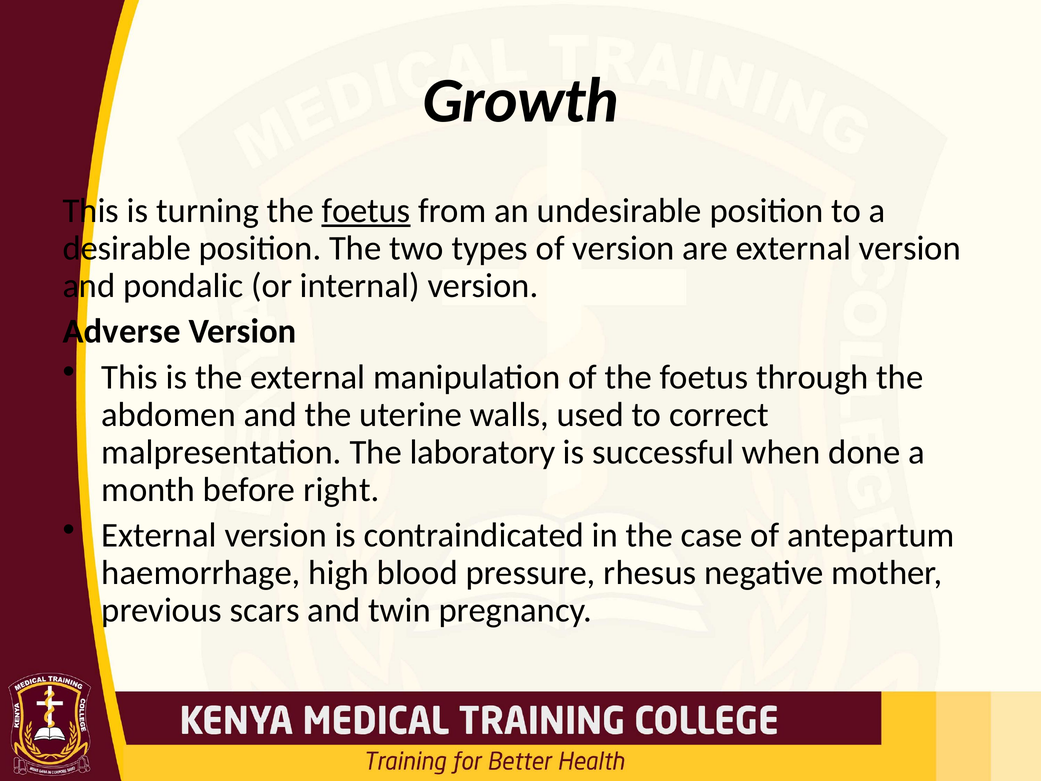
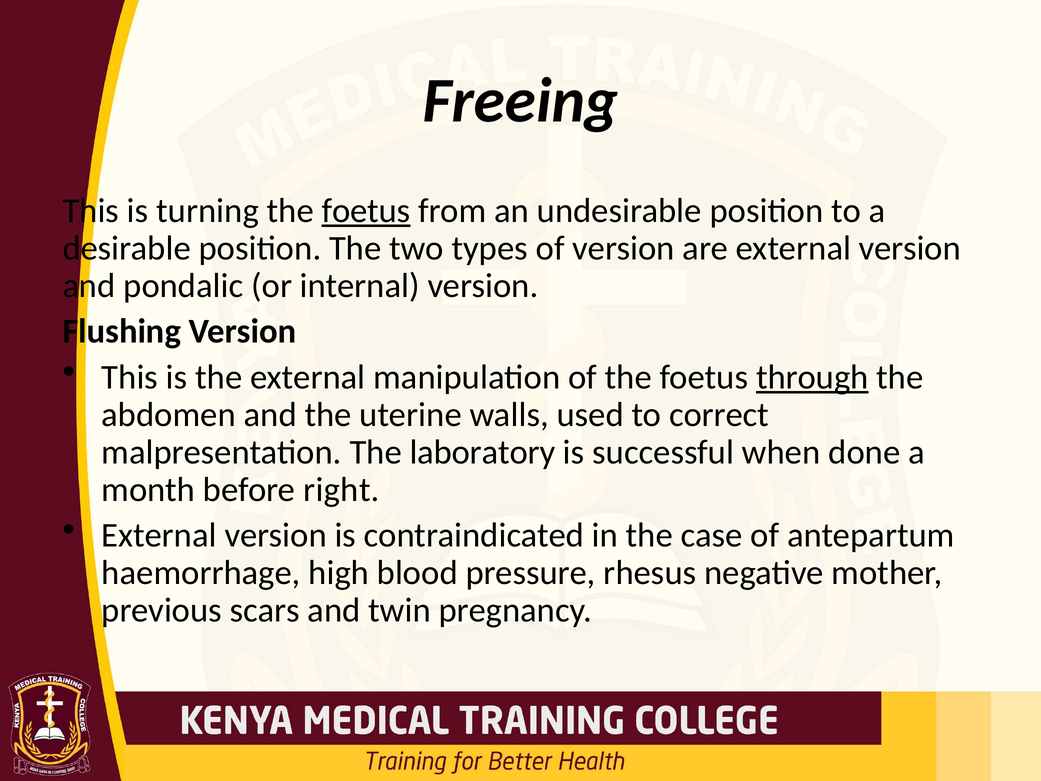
Growth: Growth -> Freeing (520, 101)
Adverse: Adverse -> Flushing (122, 331)
through underline: none -> present (812, 377)
